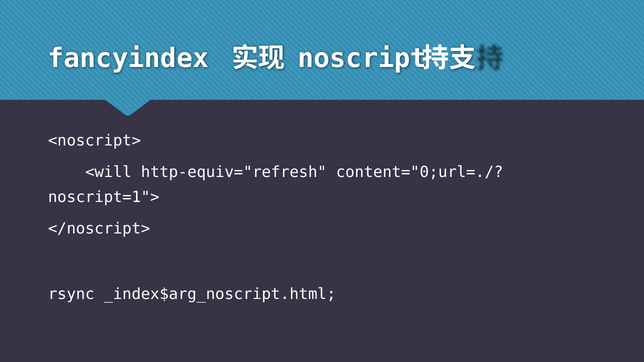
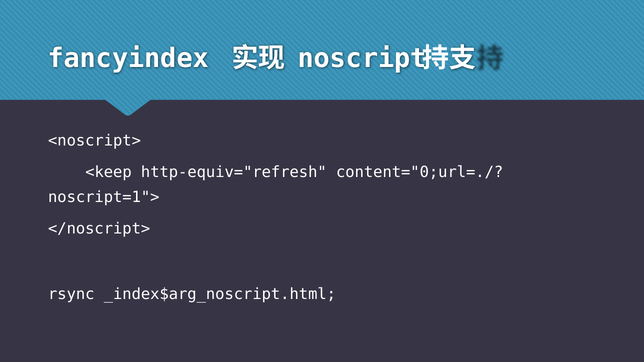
<will: <will -> <keep (108, 172)
